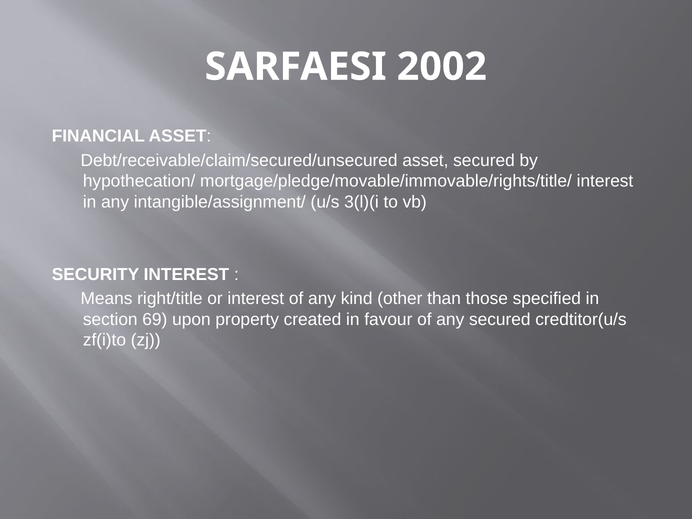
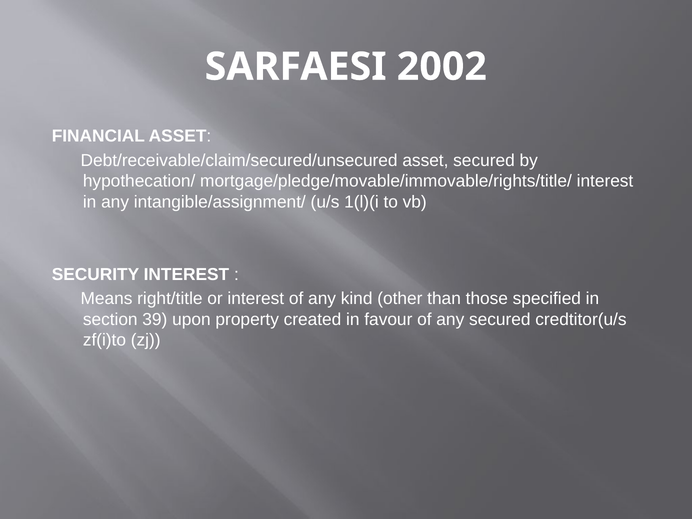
3(l)(i: 3(l)(i -> 1(l)(i (361, 202)
69: 69 -> 39 (155, 319)
